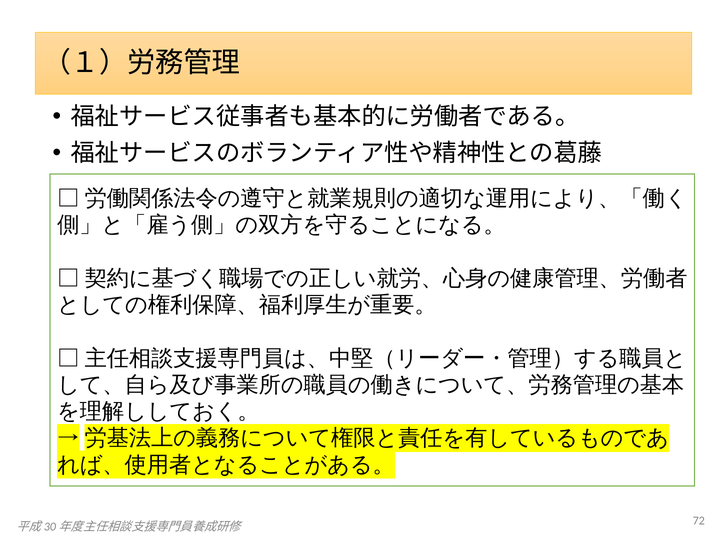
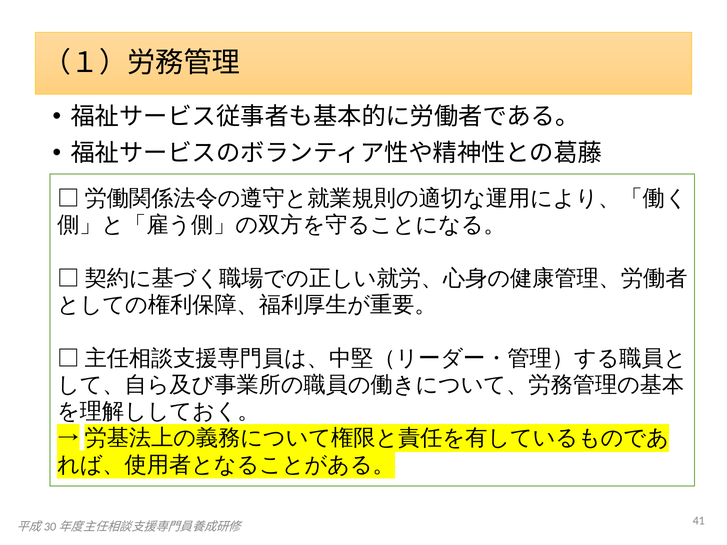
72: 72 -> 41 (699, 521)
